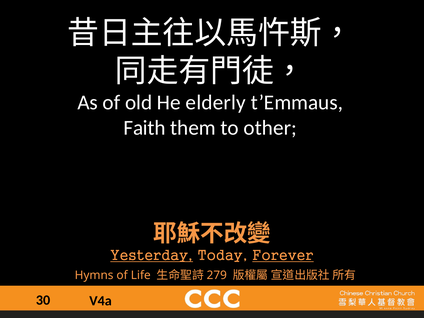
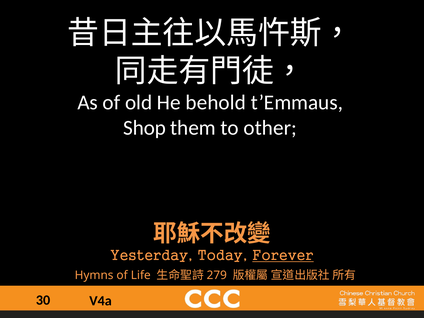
elderly: elderly -> behold (216, 103)
Faith: Faith -> Shop (145, 128)
Yesterday underline: present -> none (152, 256)
